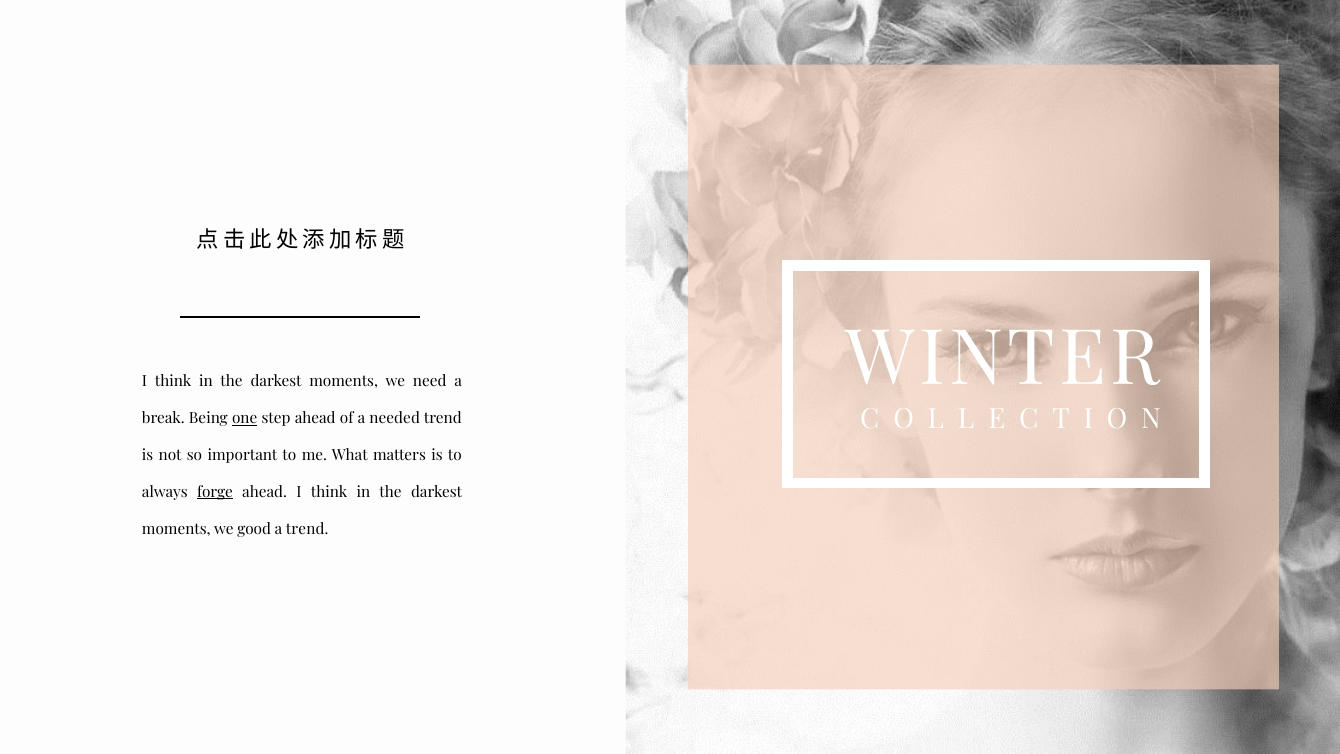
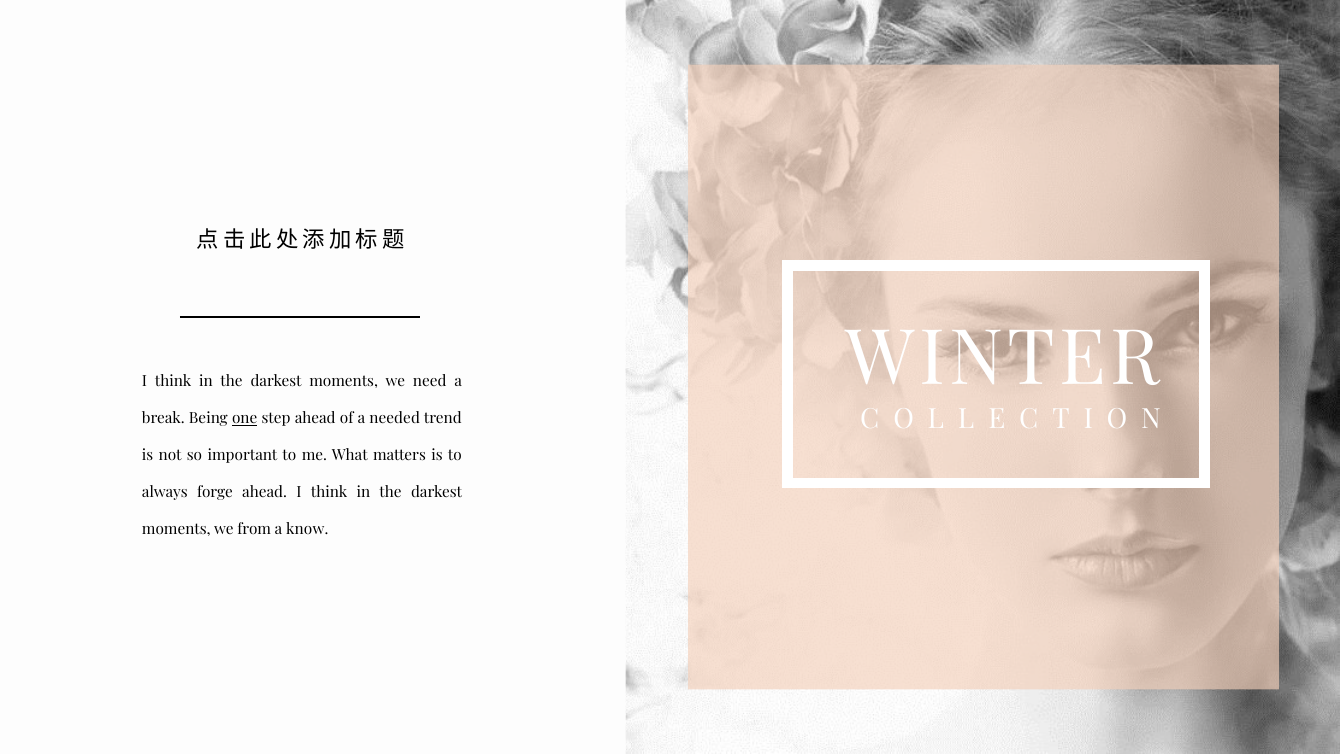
forge underline: present -> none (215, 492)
good: good -> from (254, 529)
a trend: trend -> know (307, 529)
